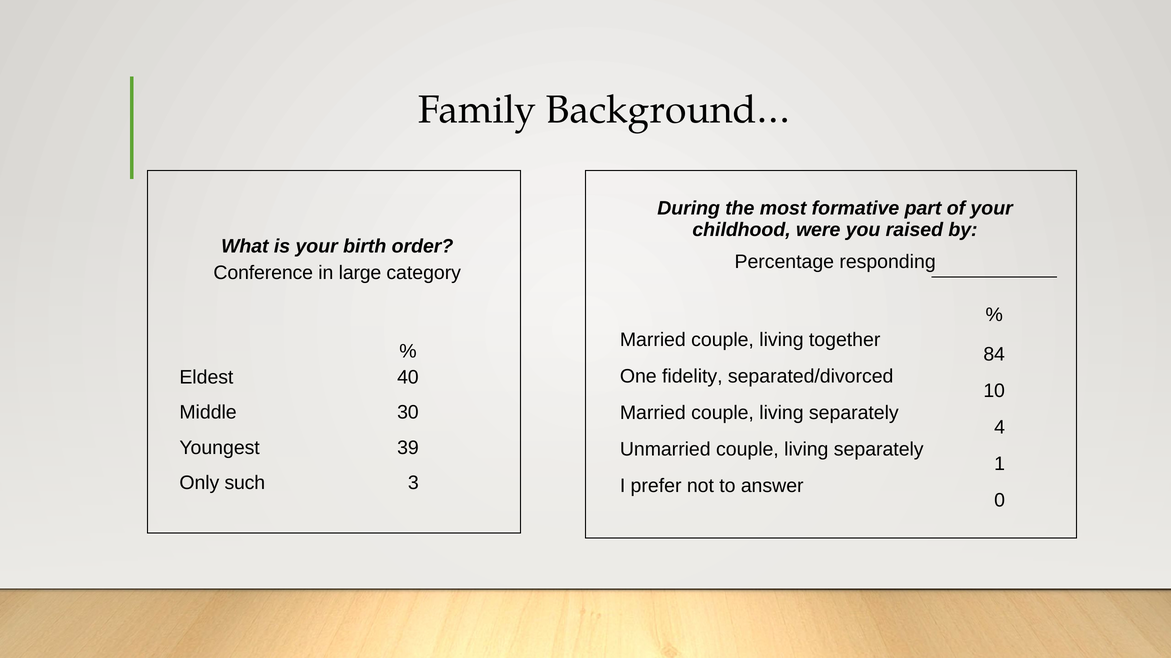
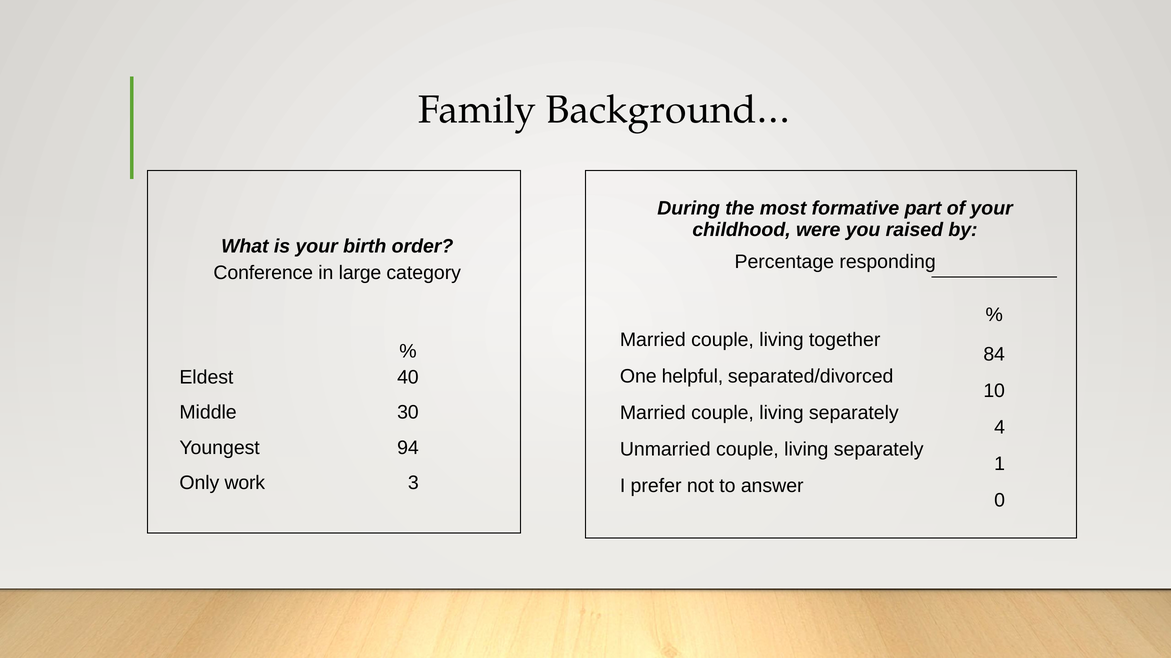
fidelity: fidelity -> helpful (692, 377)
39: 39 -> 94 (408, 448)
such: such -> work (245, 483)
